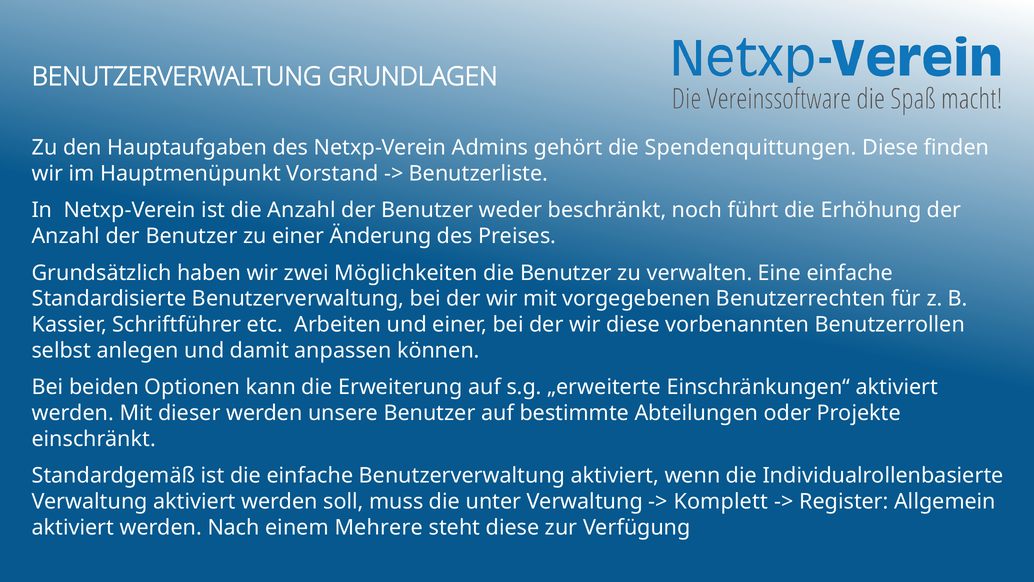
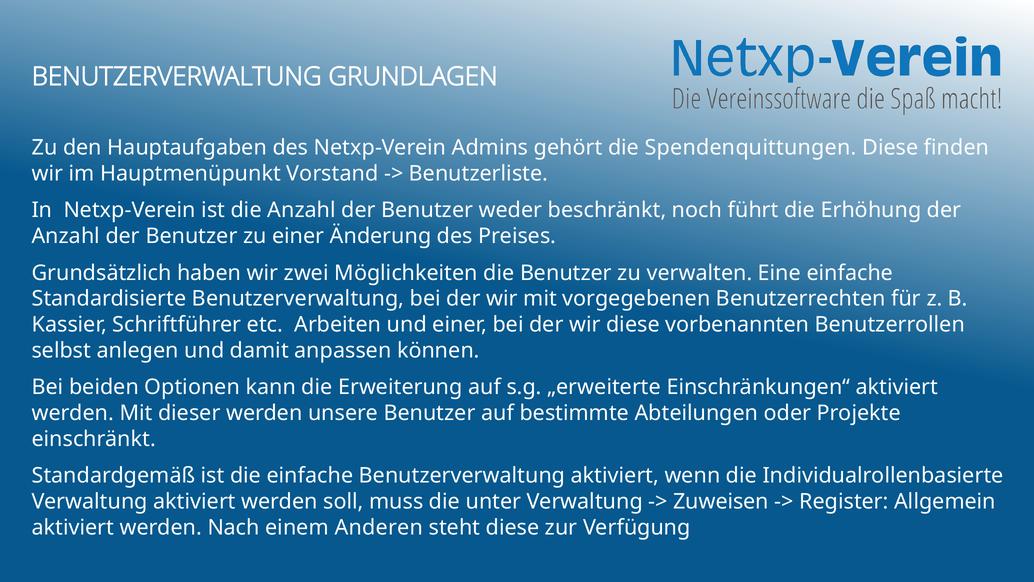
Komplett: Komplett -> Zuweisen (721, 501)
Mehrere: Mehrere -> Anderen (379, 527)
